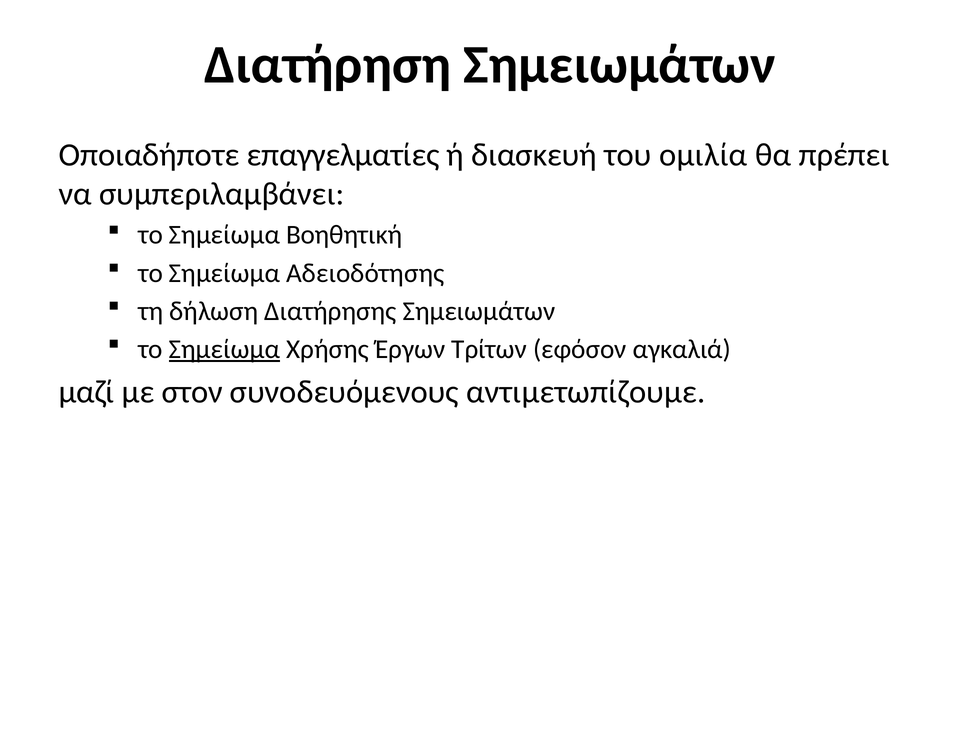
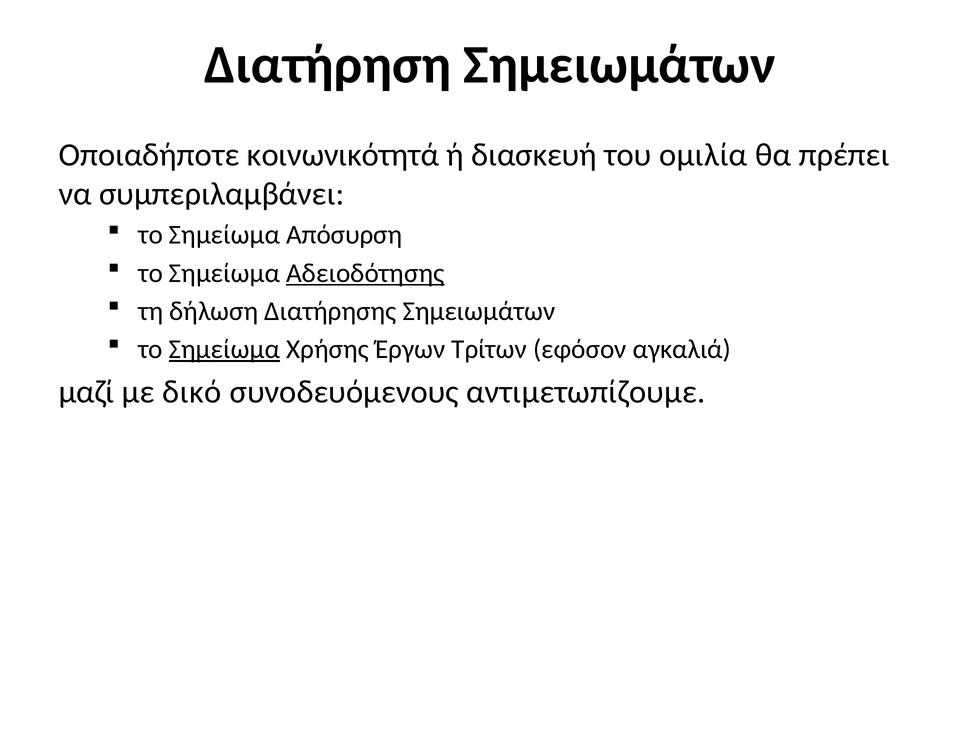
επαγγελματίες: επαγγελματίες -> κοινωνικότητά (343, 155)
Βοηθητική: Βοηθητική -> Απόσυρση (344, 235)
Αδειοδότησης underline: none -> present (365, 273)
στον: στον -> δικό (192, 392)
